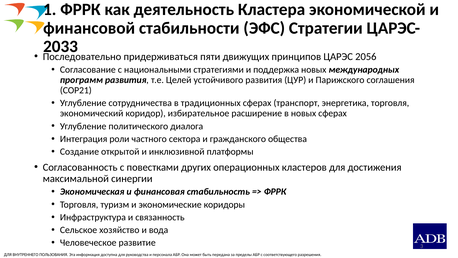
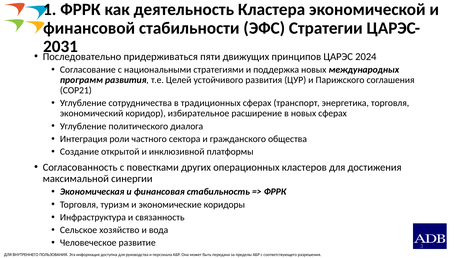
2033: 2033 -> 2031 (61, 47)
2056: 2056 -> 2024 (366, 56)
